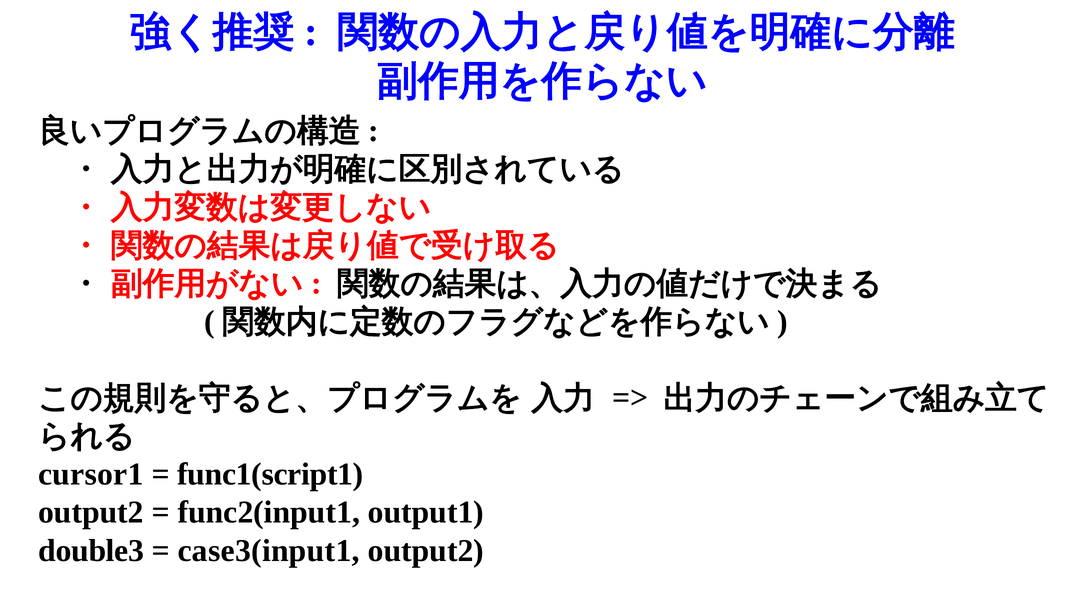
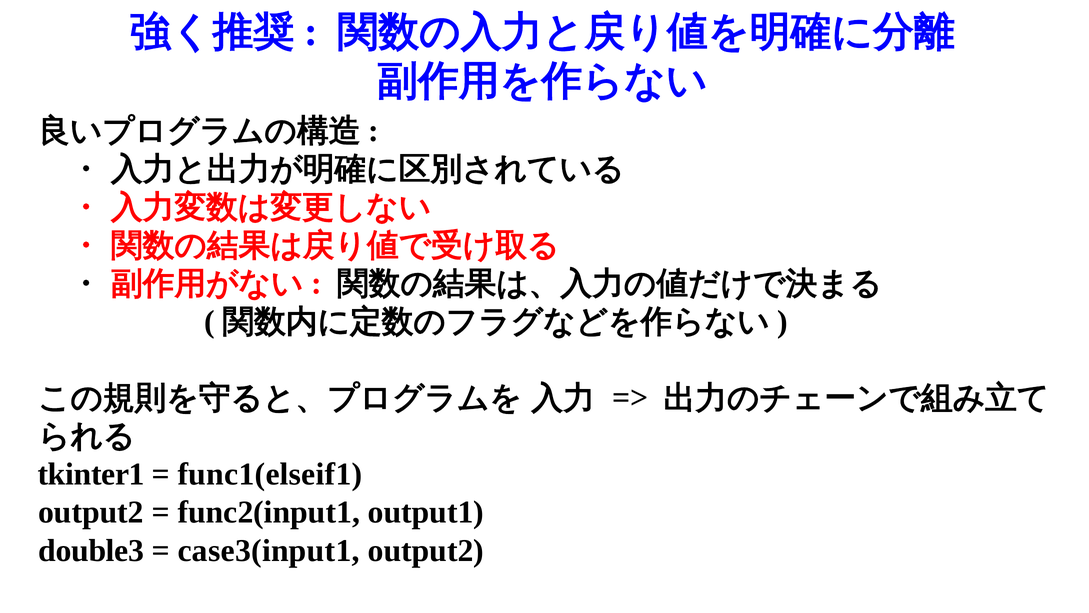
cursor1: cursor1 -> tkinter1 (91, 474)
func1(script1: func1(script1 -> func1(elseif1 (270, 474)
